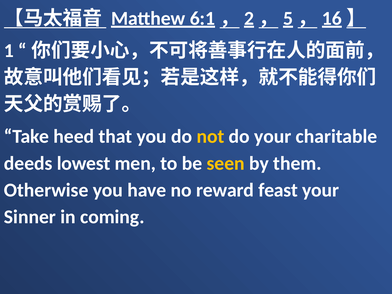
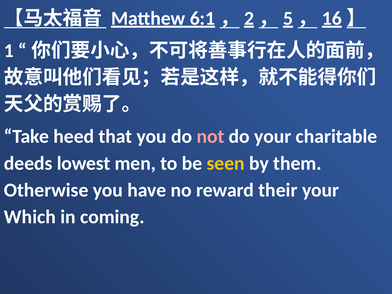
not colour: yellow -> pink (210, 137)
feast: feast -> their (278, 190)
Sinner: Sinner -> Which (30, 217)
